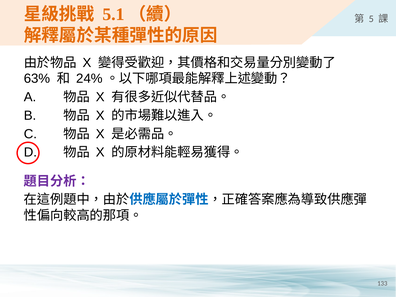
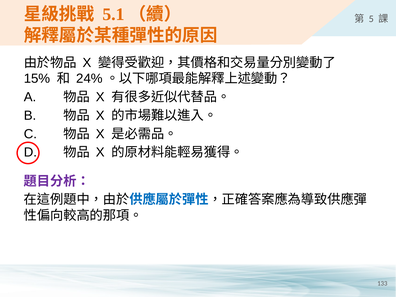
63%: 63% -> 15% (37, 78)
